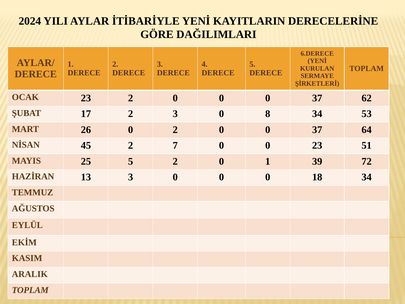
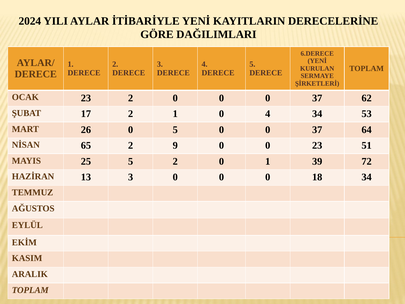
2 3: 3 -> 1 (175, 114)
0 8: 8 -> 4 (268, 114)
0 2: 2 -> 5 (175, 130)
45: 45 -> 65 (86, 145)
7: 7 -> 9 (175, 145)
